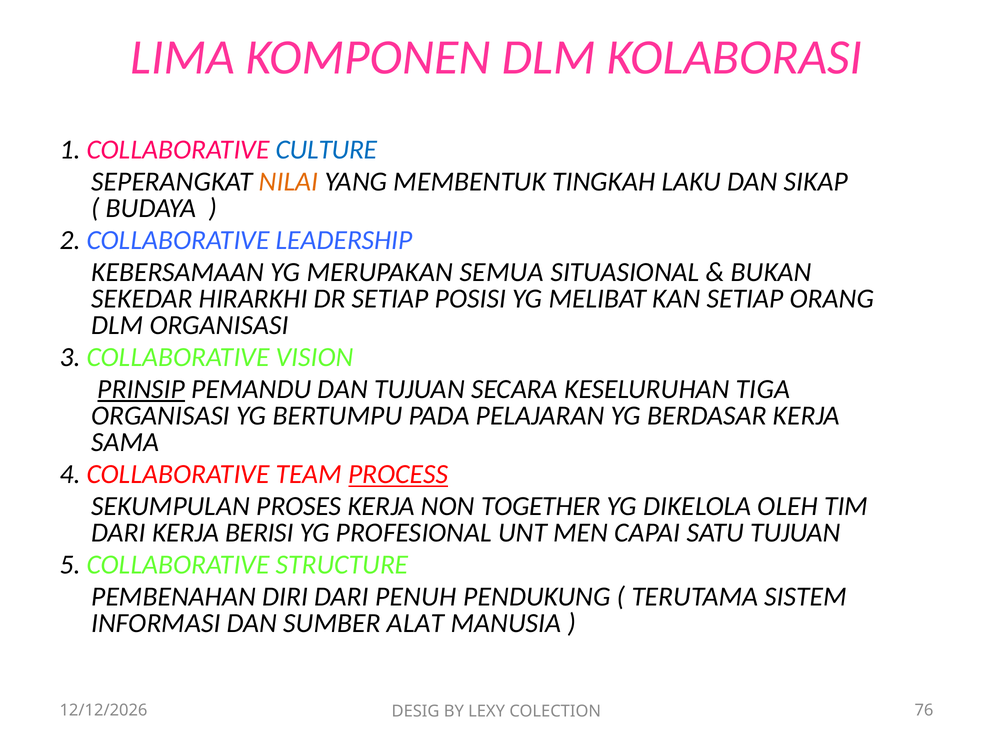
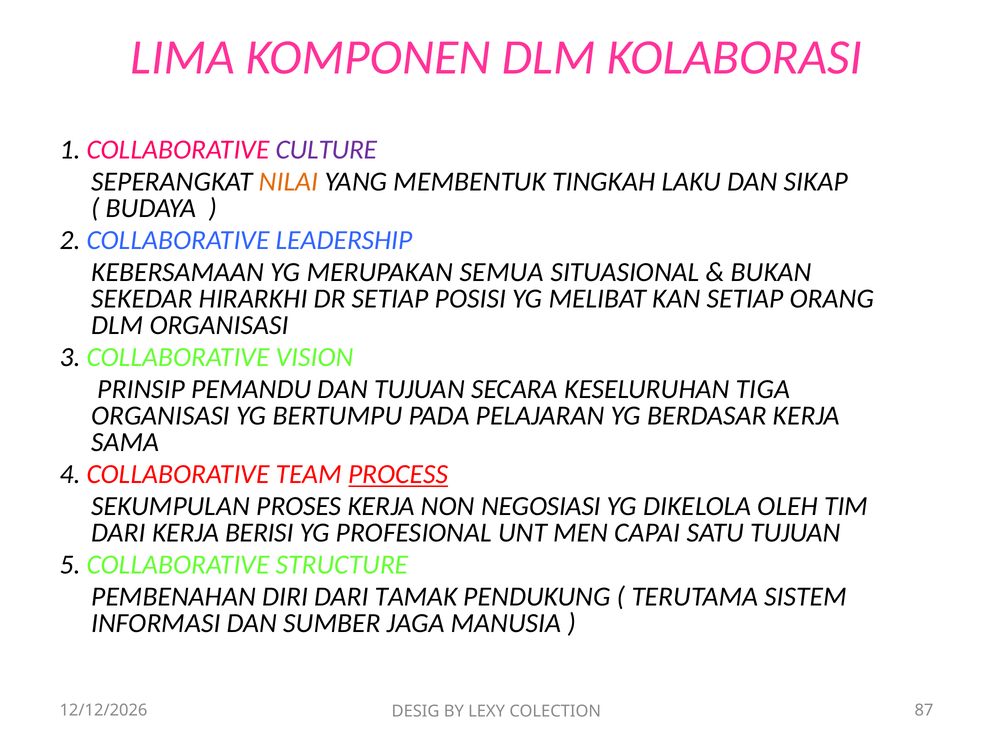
CULTURE colour: blue -> purple (327, 149)
PRINSIP underline: present -> none (141, 389)
TOGETHER: TOGETHER -> NEGOSIASI (541, 506)
PENUH: PENUH -> TAMAK (416, 597)
ALAT: ALAT -> JAGA (416, 623)
76: 76 -> 87 (924, 710)
